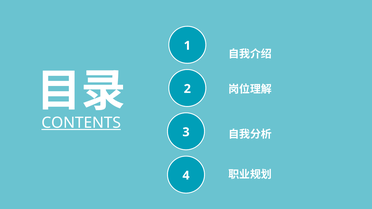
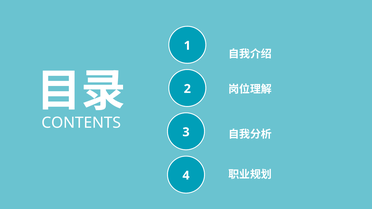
CONTENTS underline: present -> none (81, 123)
